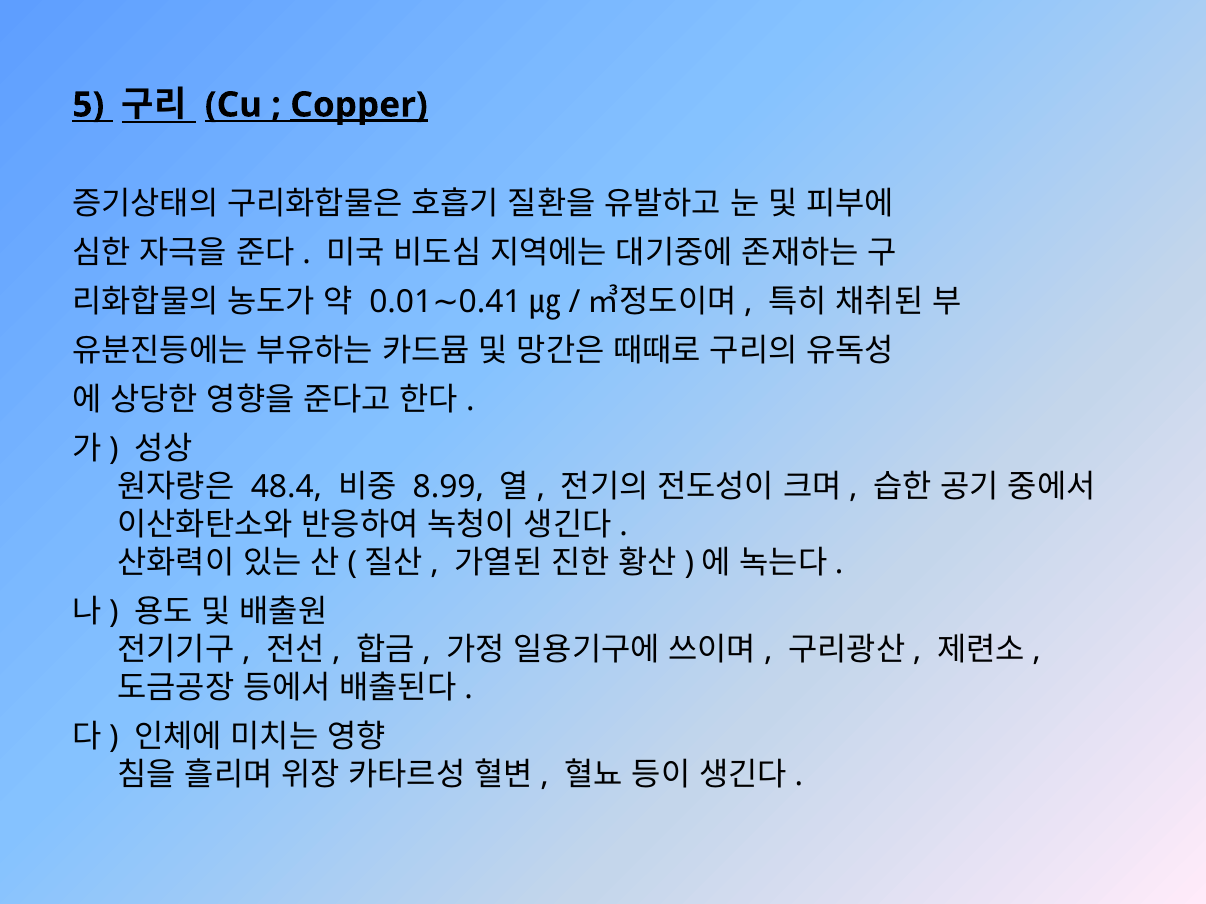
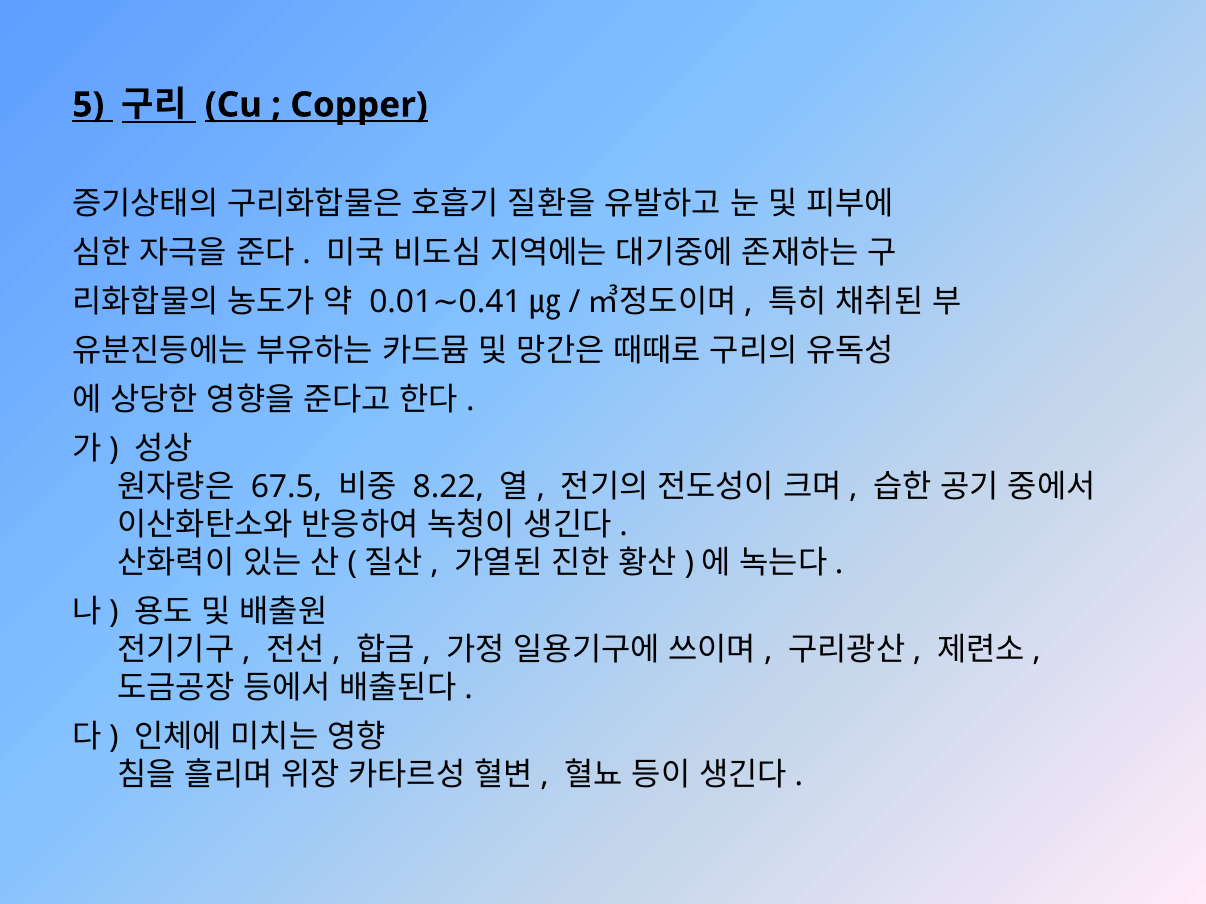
Copper underline: present -> none (359, 105)
48.4: 48.4 -> 67.5 (287, 487)
8.99: 8.99 -> 8.22 (448, 487)
